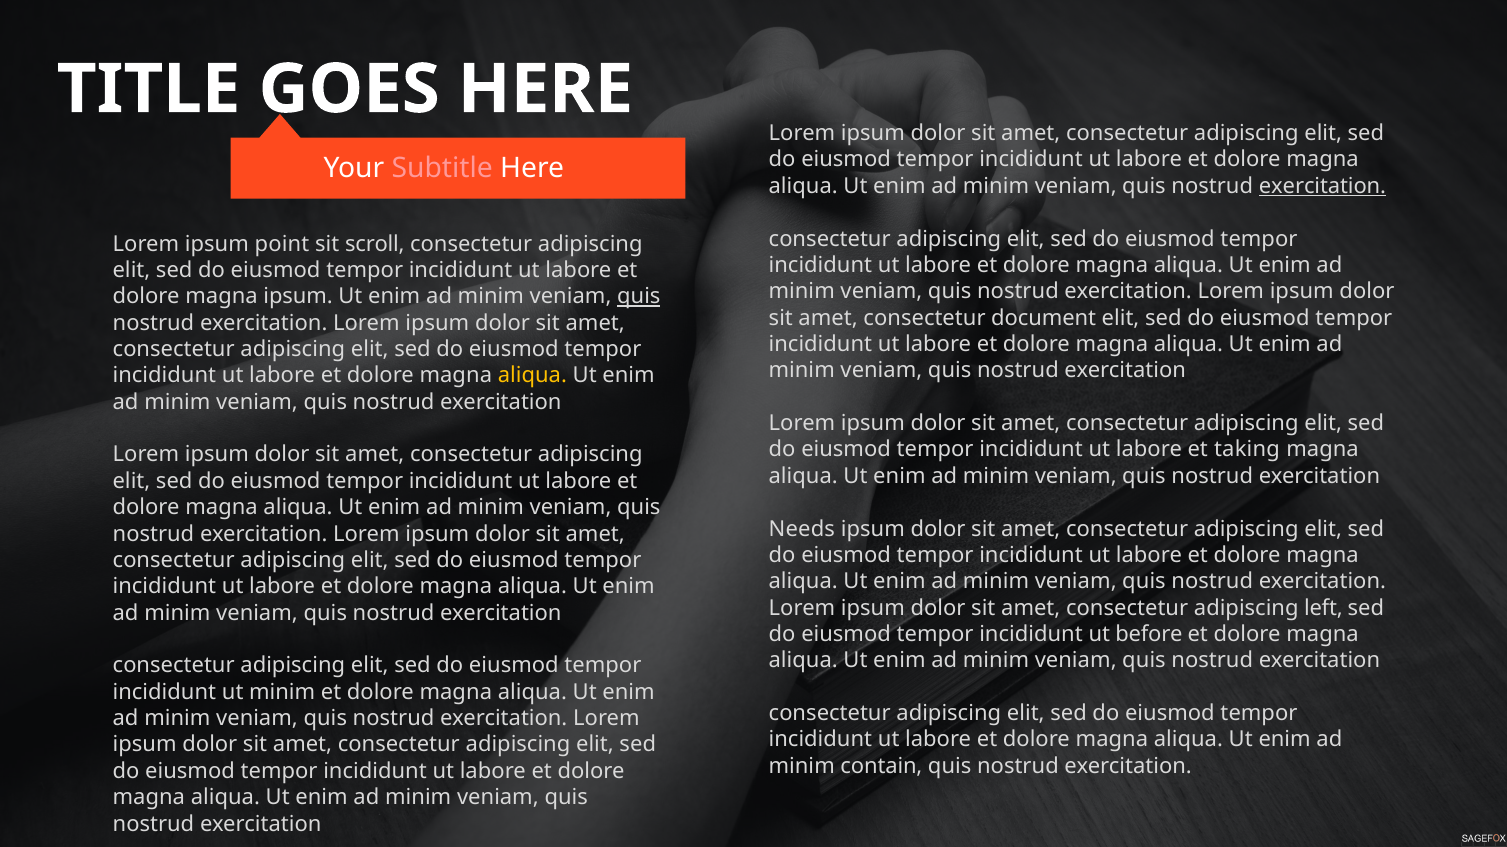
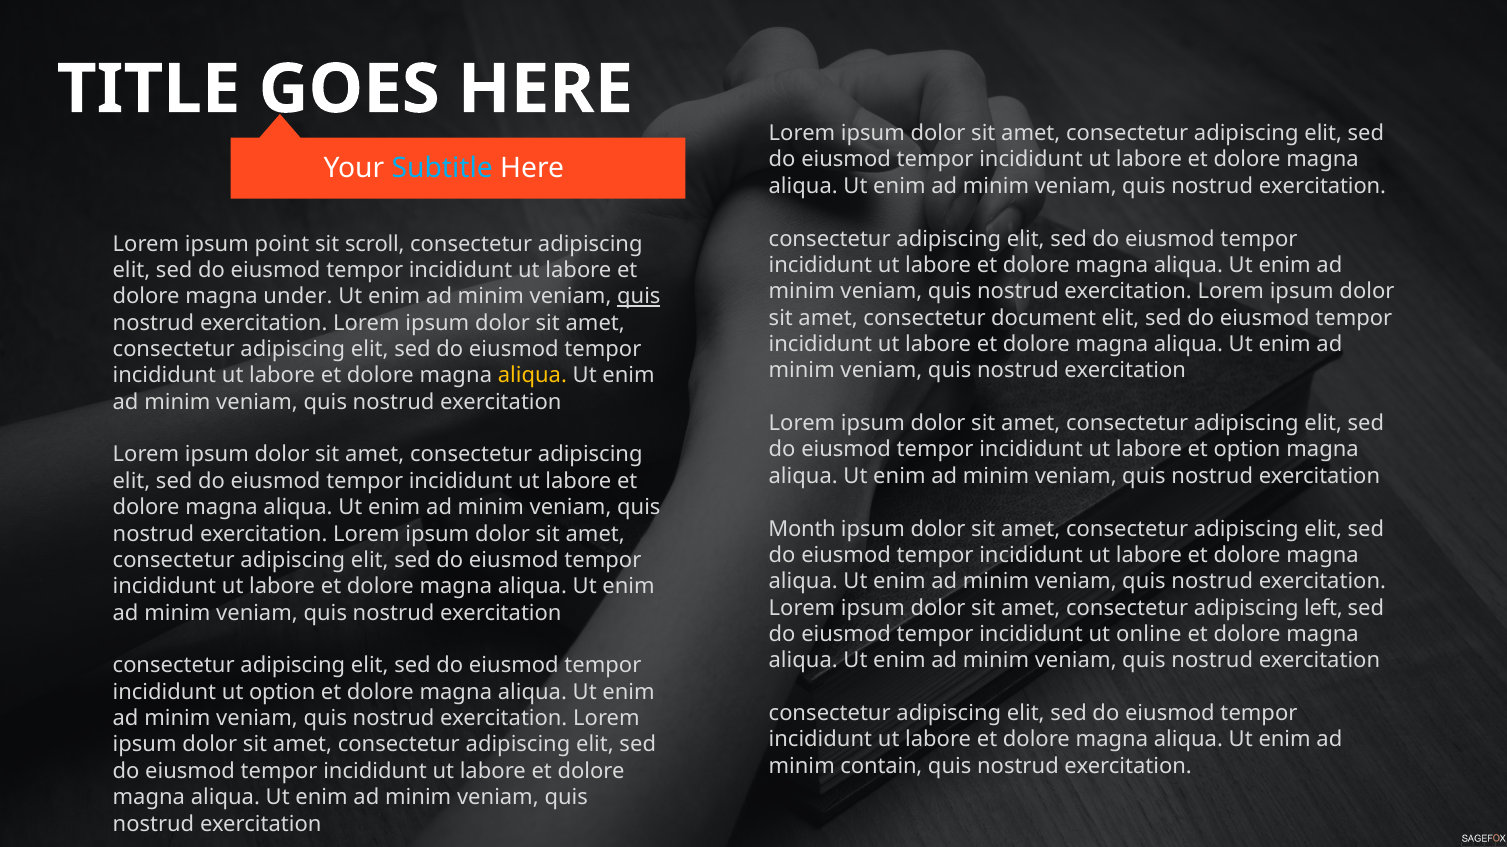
Subtitle colour: pink -> light blue (442, 169)
exercitation underline: present -> none (1323, 186)
magna ipsum: ipsum -> under (298, 297)
et taking: taking -> option (1247, 450)
Needs: Needs -> Month (802, 529)
before: before -> online (1149, 635)
ut minim: minim -> option (282, 693)
